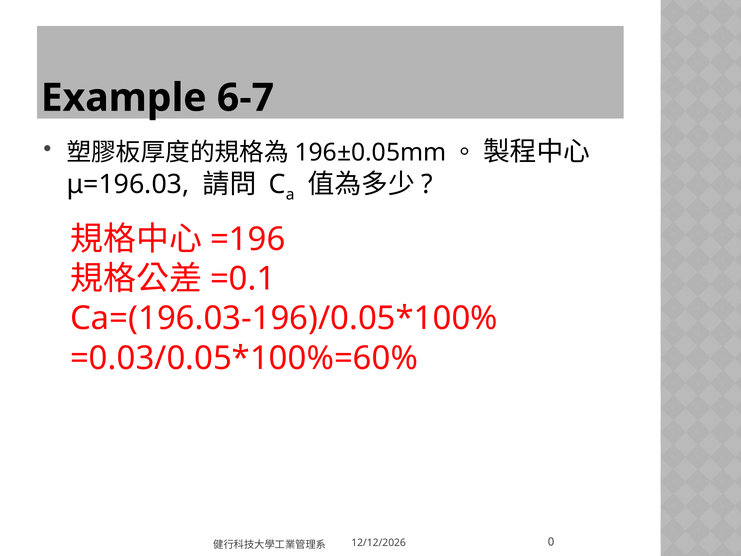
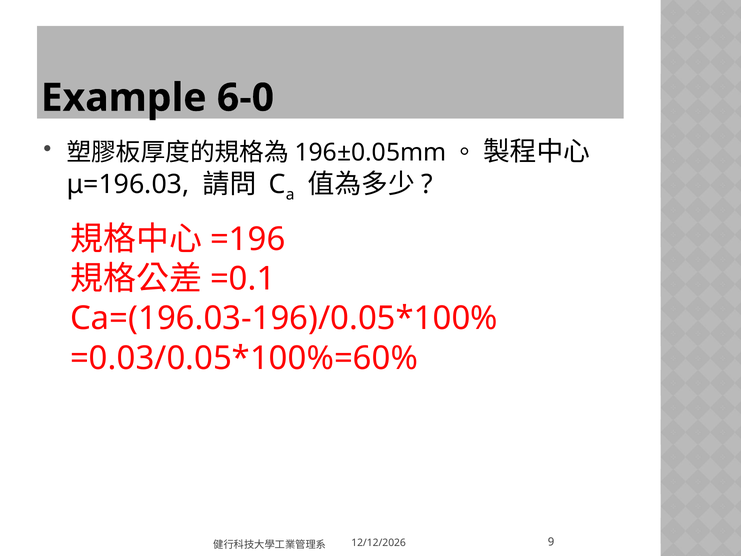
6-7: 6-7 -> 6-0 (245, 98)
0: 0 -> 9 (551, 542)
